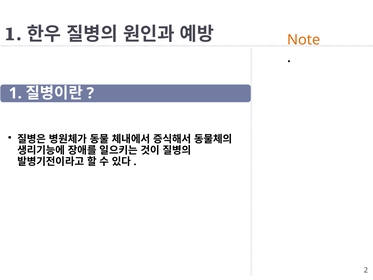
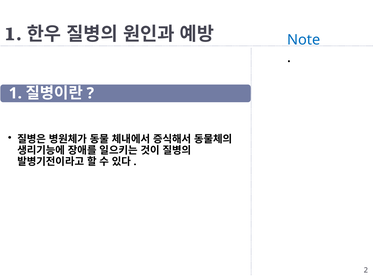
Note colour: orange -> blue (304, 40)
